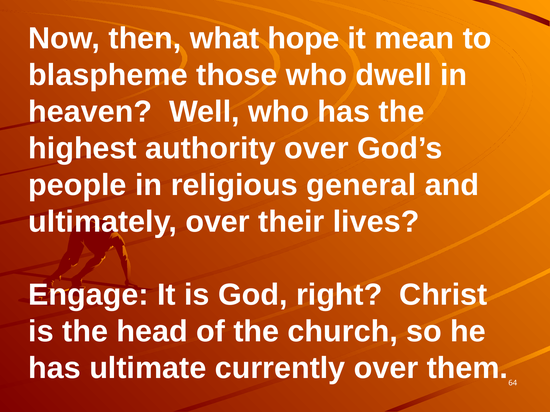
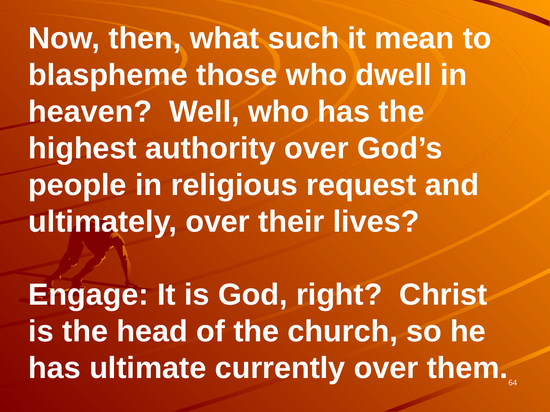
hope: hope -> such (303, 39)
general: general -> request (361, 185)
